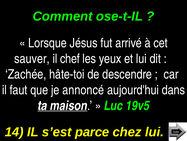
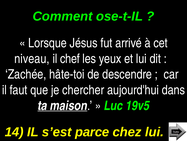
sauver: sauver -> niveau (32, 58)
annoncé: annoncé -> chercher (83, 90)
